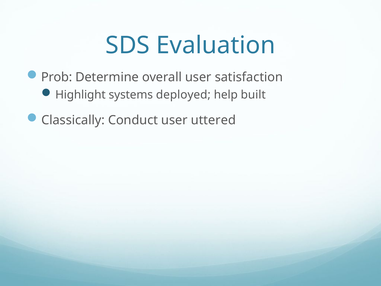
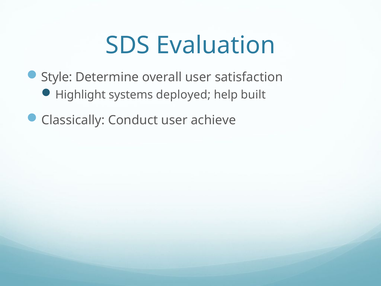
Prob: Prob -> Style (57, 77)
uttered: uttered -> achieve (213, 120)
